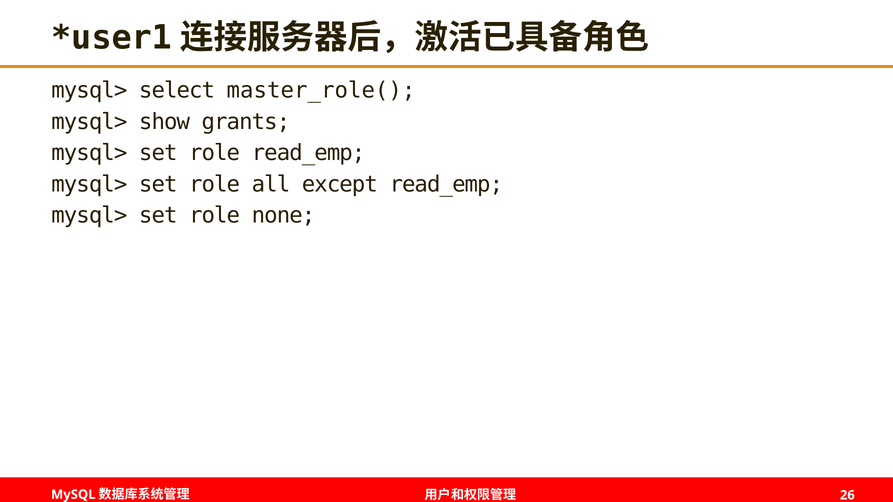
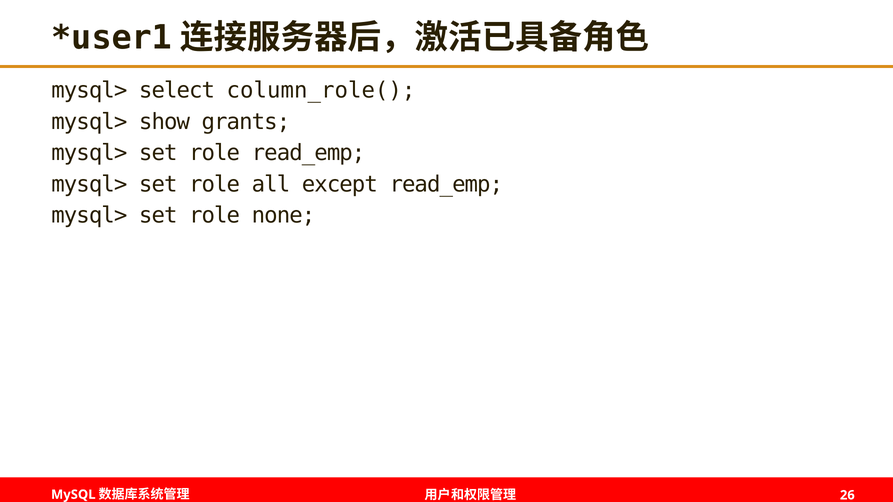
master_role(: master_role( -> column_role( (321, 91)
